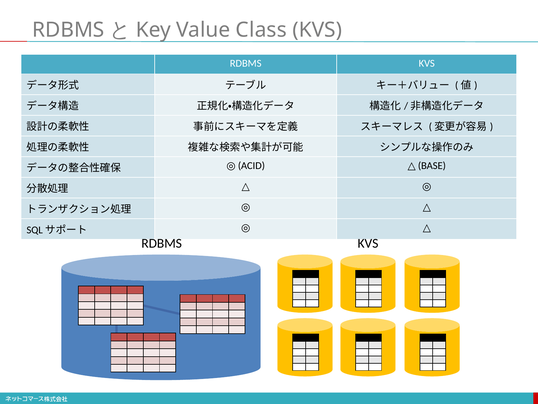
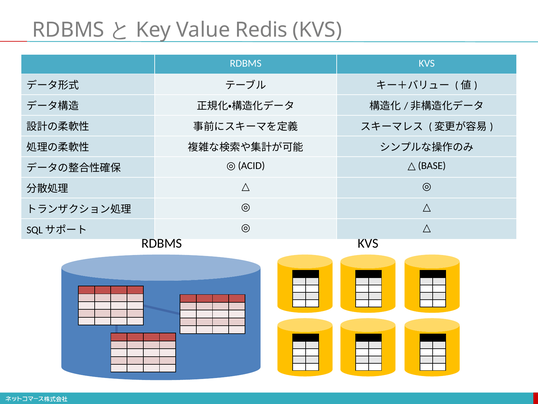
Class: Class -> Redis (261, 30)
